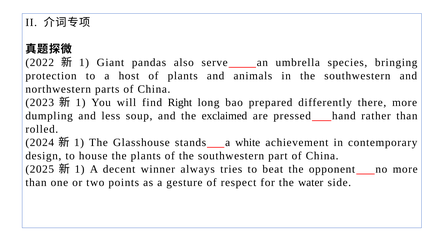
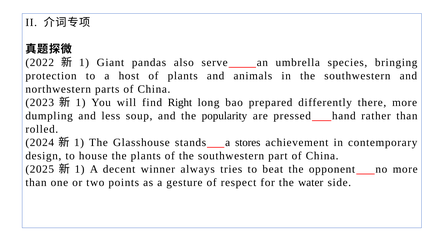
exclaimed: exclaimed -> popularity (224, 116)
white: white -> stores (248, 142)
